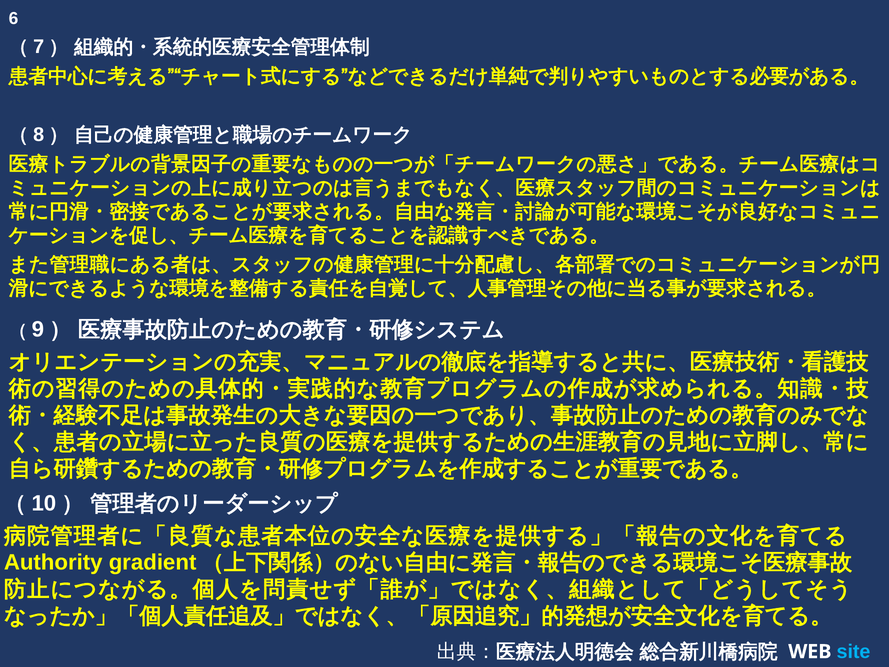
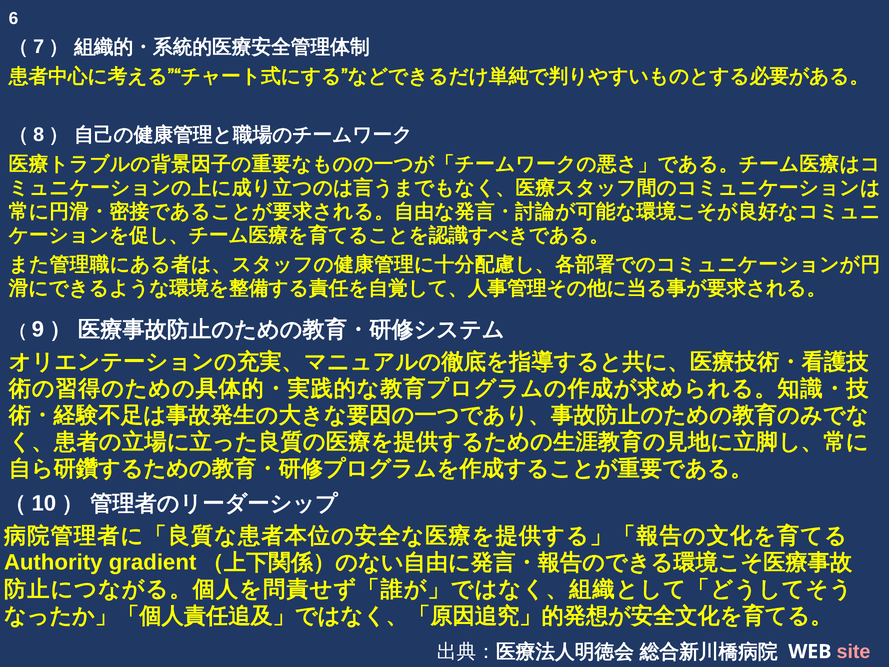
site colour: light blue -> pink (854, 651)
